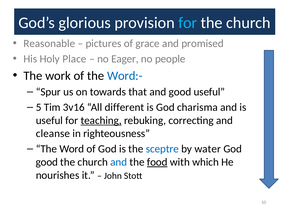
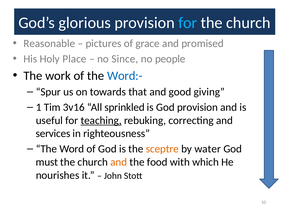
Eager: Eager -> Since (125, 59)
good useful: useful -> giving (209, 92)
5: 5 -> 1 (39, 107)
different: different -> sprinkled (125, 107)
God charisma: charisma -> provision (197, 107)
cleanse: cleanse -> services (53, 134)
sceptre colour: blue -> orange (162, 149)
good: good -> must (47, 162)
and colour: blue -> orange (119, 162)
food underline: present -> none (157, 162)
